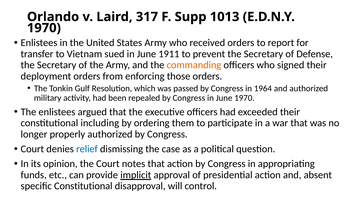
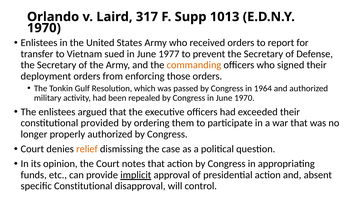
1911: 1911 -> 1977 (169, 54)
including: including -> provided (100, 123)
relief colour: blue -> orange (87, 149)
